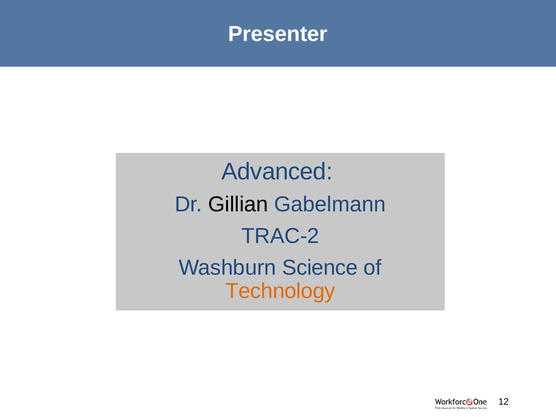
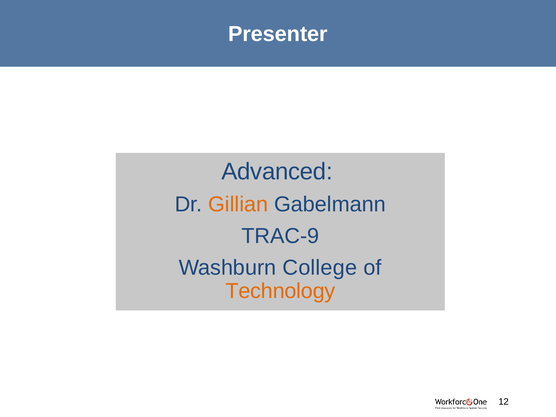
Gillian colour: black -> orange (238, 204)
TRAC-2: TRAC-2 -> TRAC-9 (280, 236)
Science: Science -> College (320, 268)
